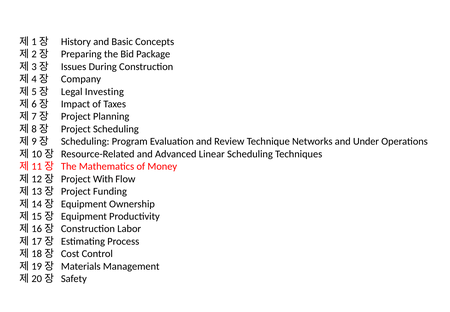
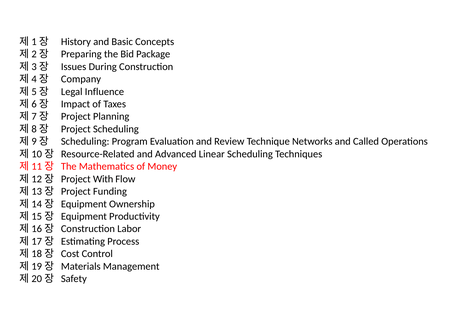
Investing: Investing -> Influence (104, 91)
Under: Under -> Called (366, 141)
